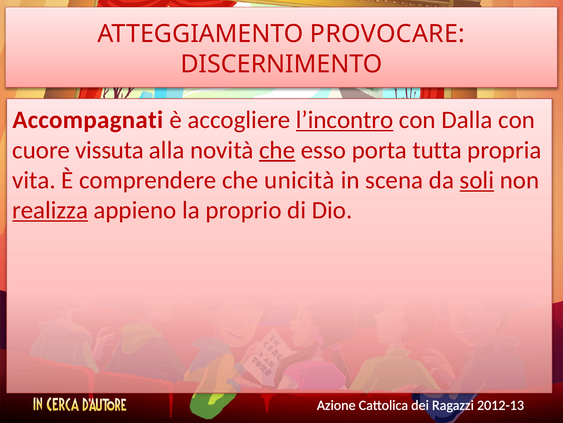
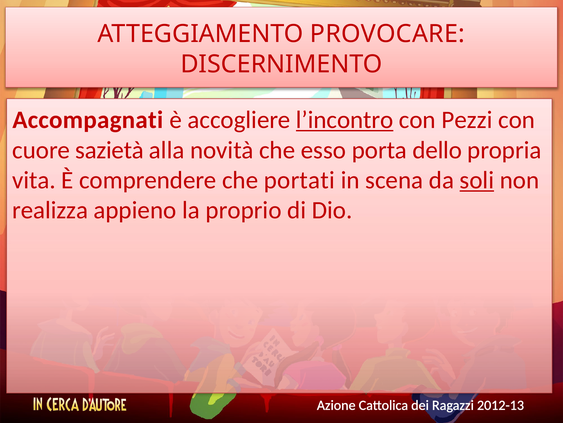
Dalla: Dalla -> Pezzi (467, 120)
vissuta: vissuta -> sazietà (110, 150)
che underline: present -> none (277, 150)
tutta: tutta -> dello (437, 150)
unicità: unicità -> portati (299, 180)
realizza underline: present -> none (50, 210)
